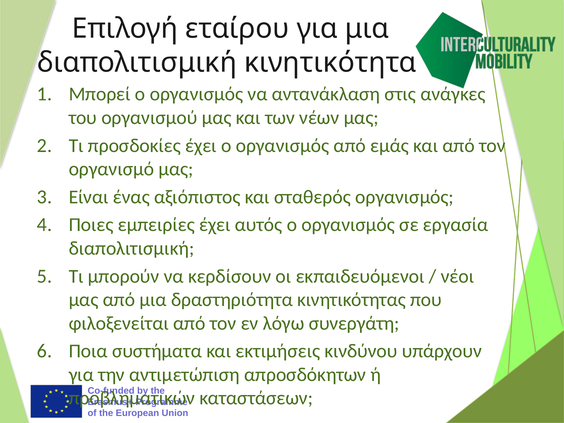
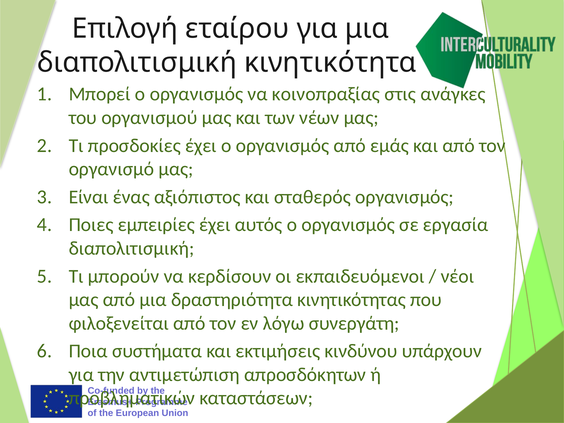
αντανάκλαση: αντανάκλαση -> κοινοπραξίας (326, 94)
